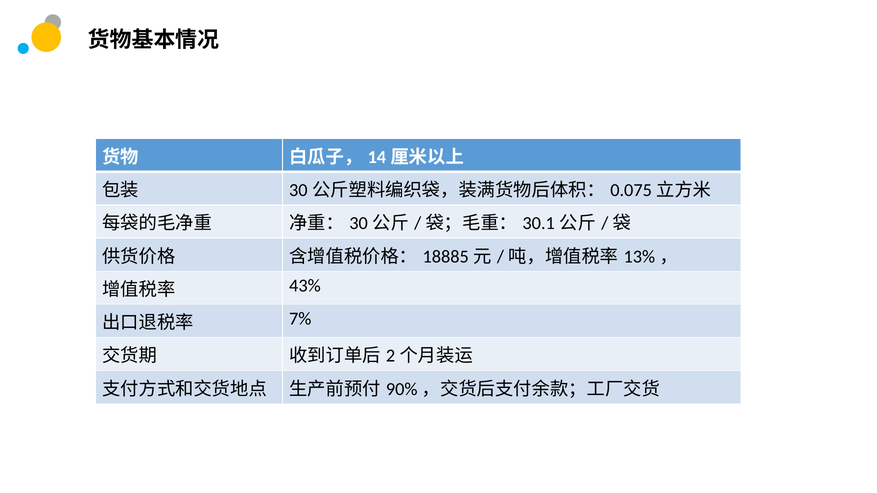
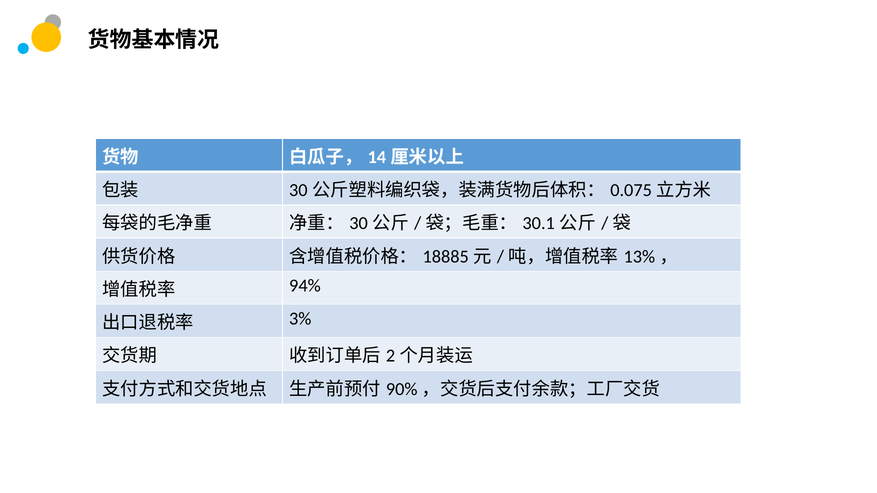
43%: 43% -> 94% (305, 286)
7%: 7% -> 3% (300, 319)
